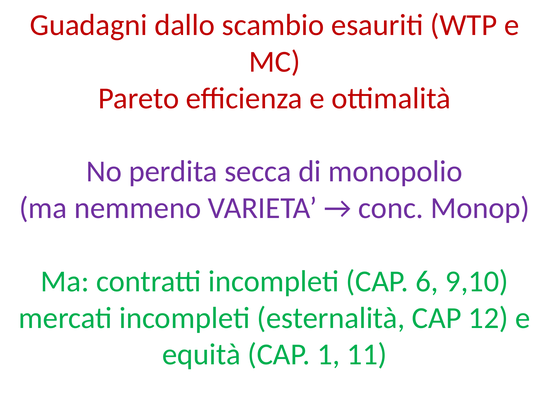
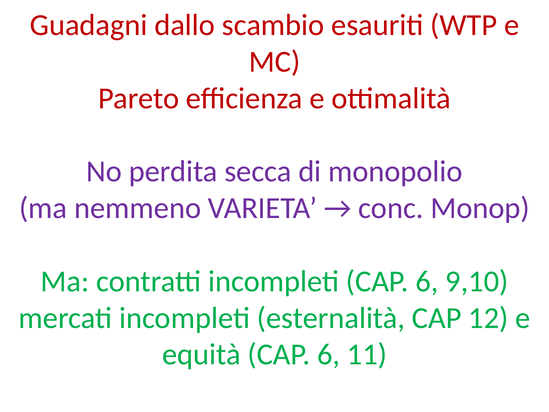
equità CAP 1: 1 -> 6 (329, 354)
